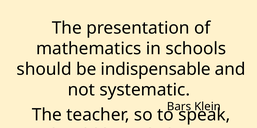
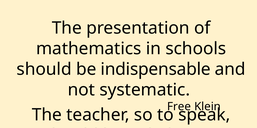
Bars: Bars -> Free (179, 107)
